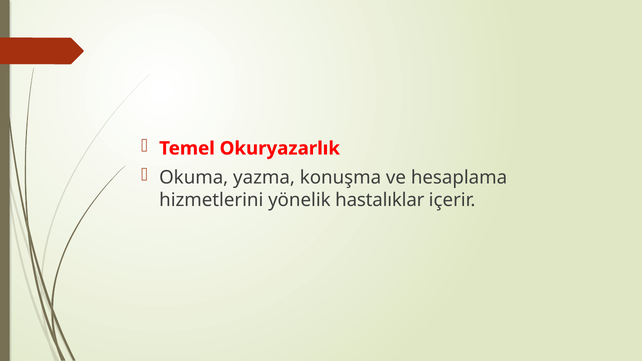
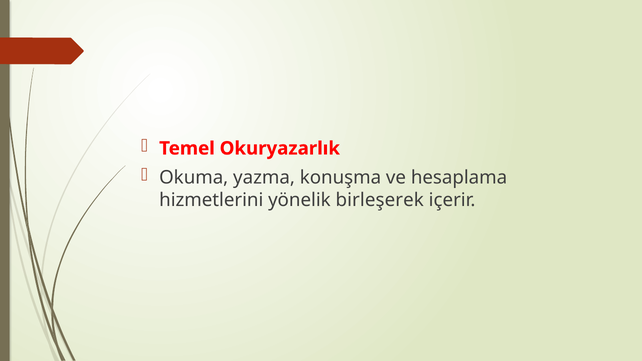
hastalıklar: hastalıklar -> birleşerek (380, 200)
